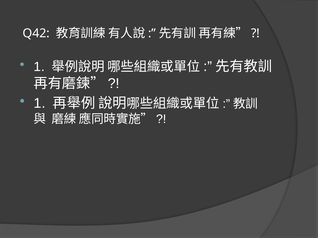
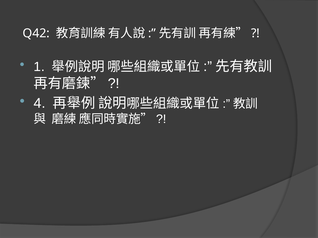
1: 1 -> 4 (40, 103)
